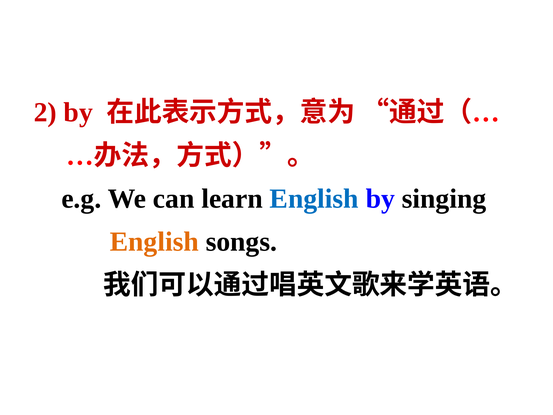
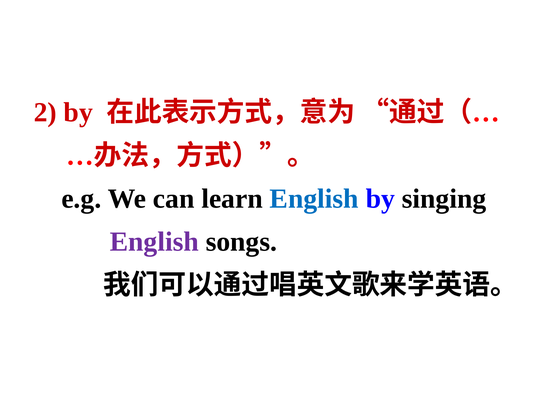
English colour: orange -> purple (154, 242)
